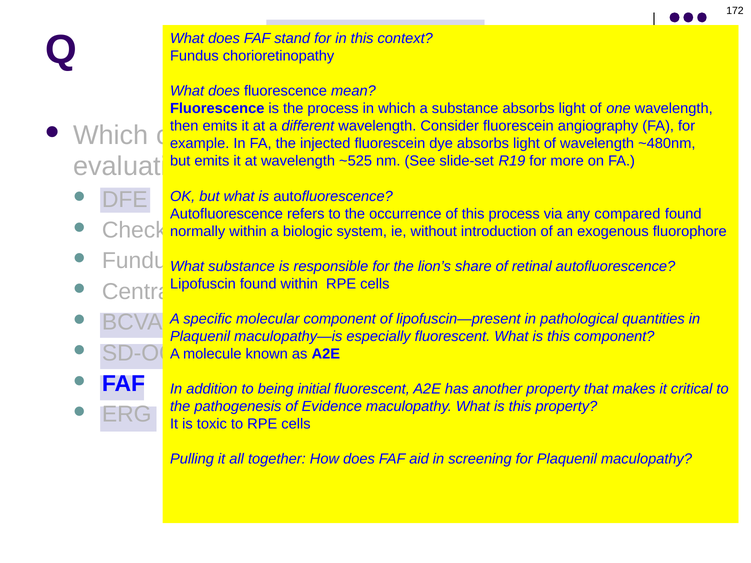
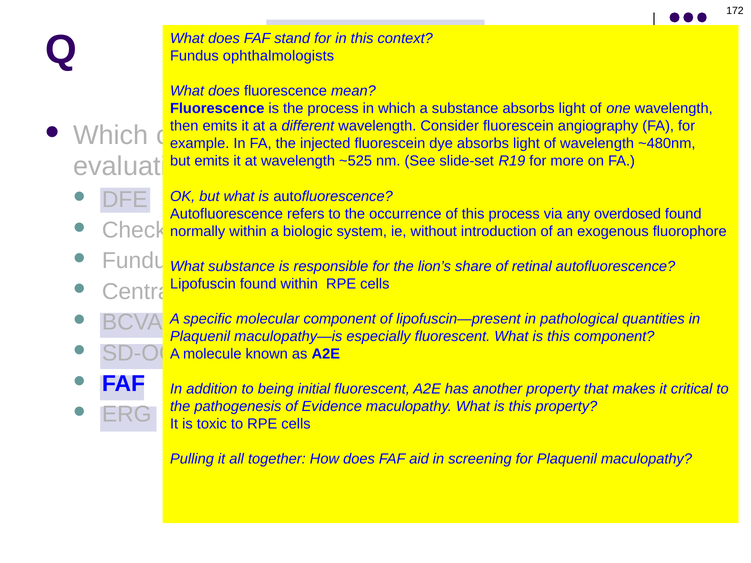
chorioretinopathy: chorioretinopathy -> ophthalmologists (278, 56)
compared: compared -> overdosed (628, 214)
